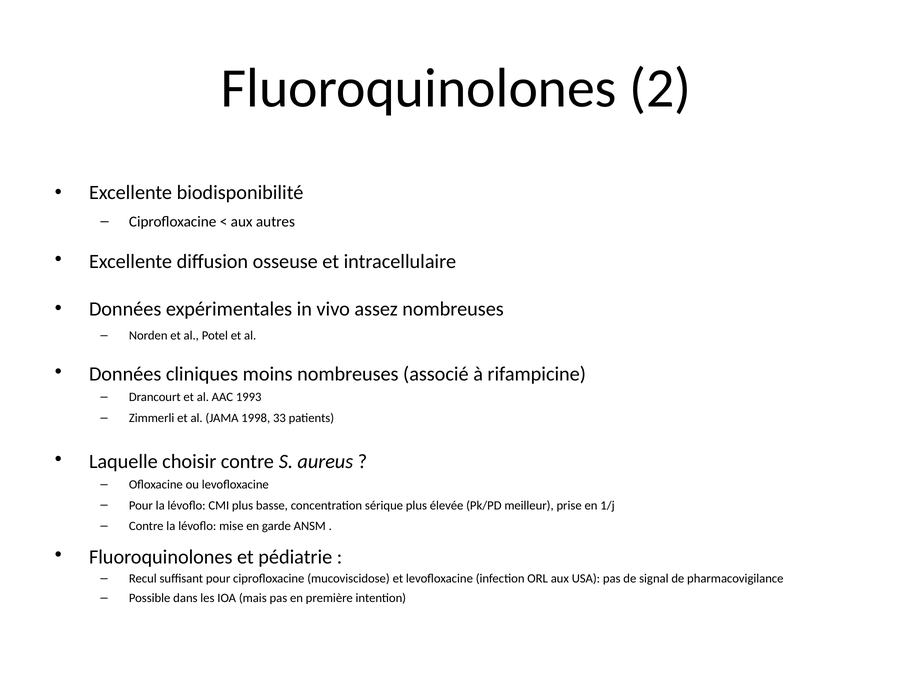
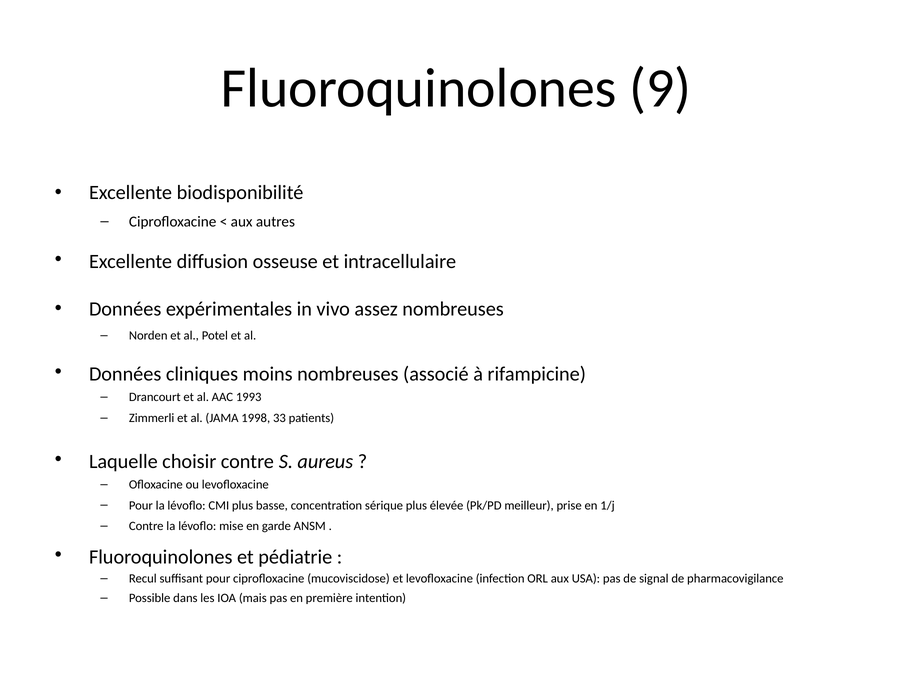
2: 2 -> 9 (660, 88)
